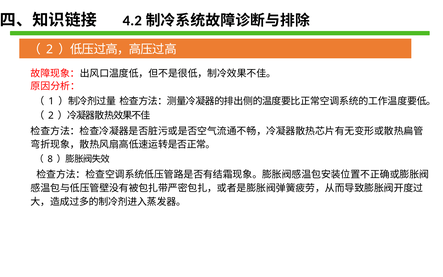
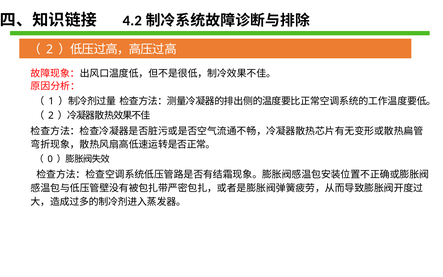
8: 8 -> 0 (50, 159)
